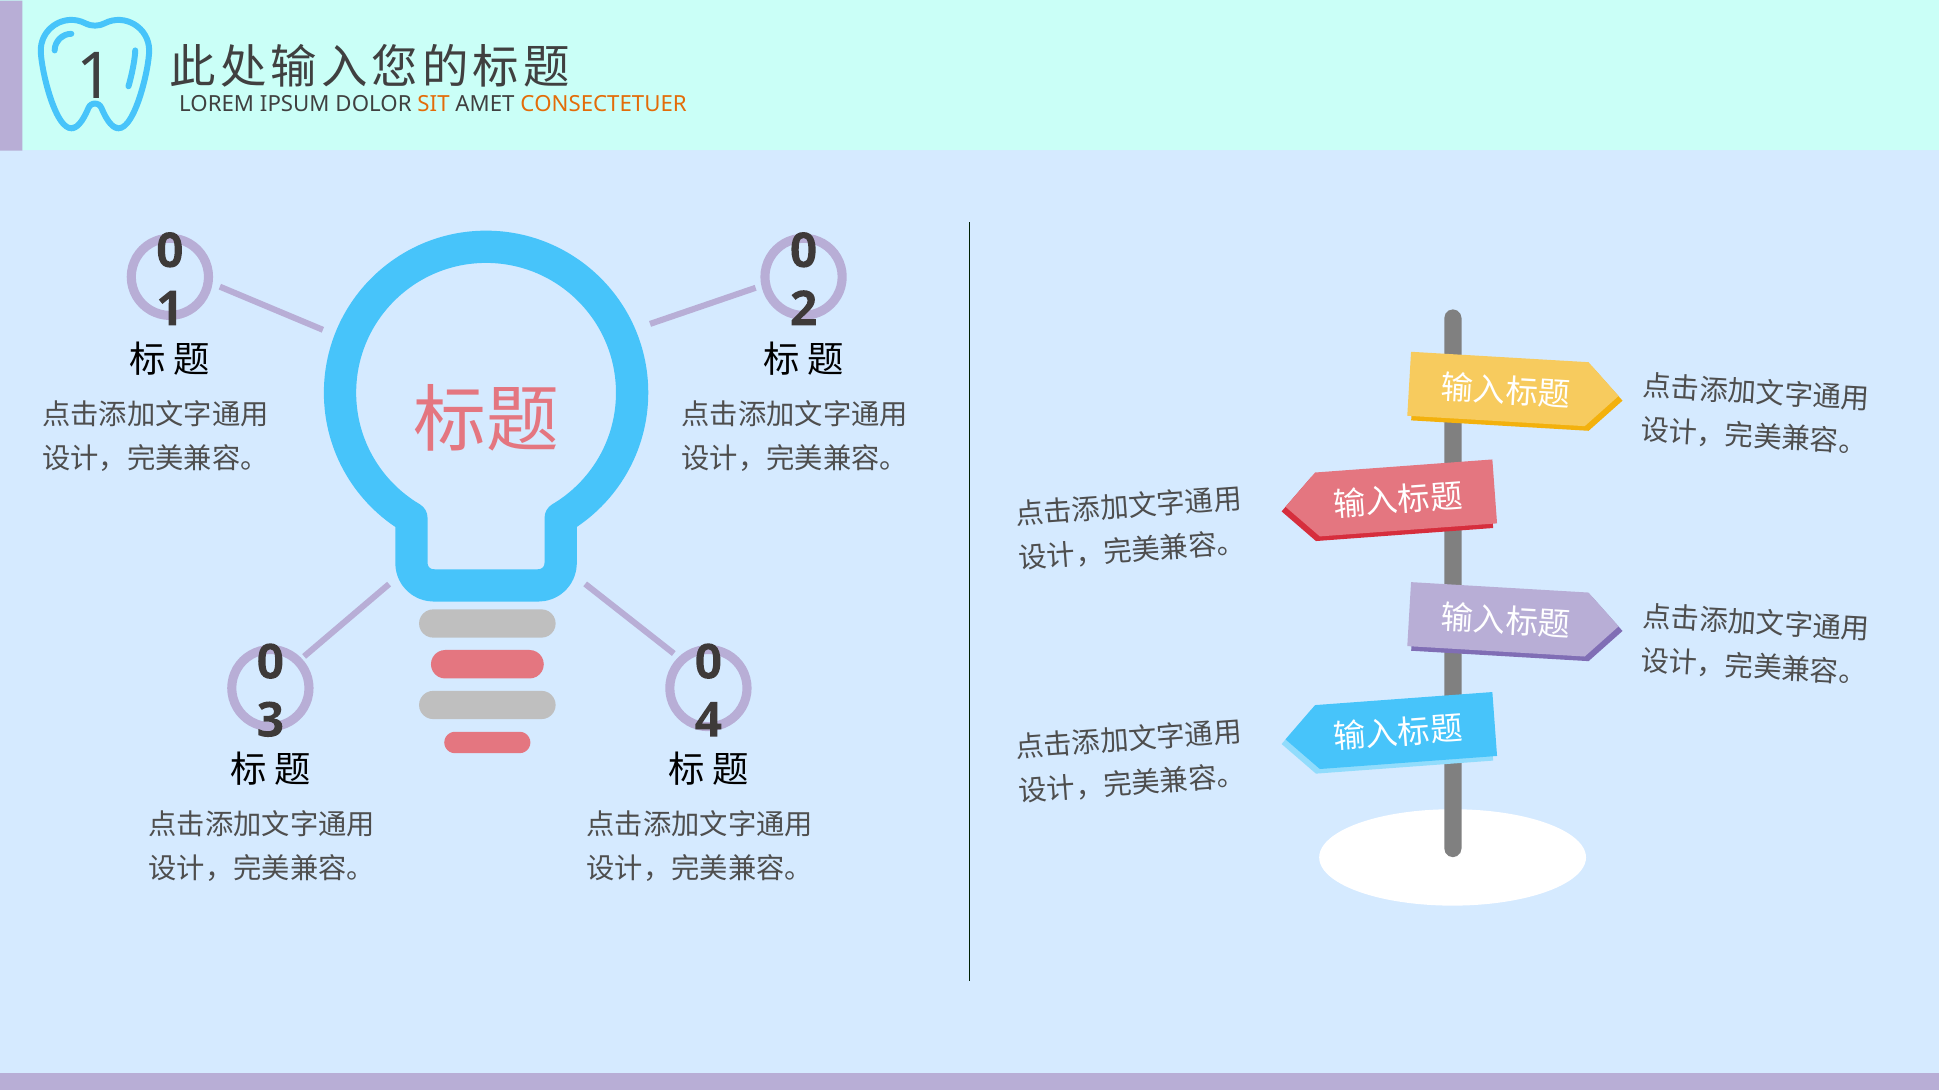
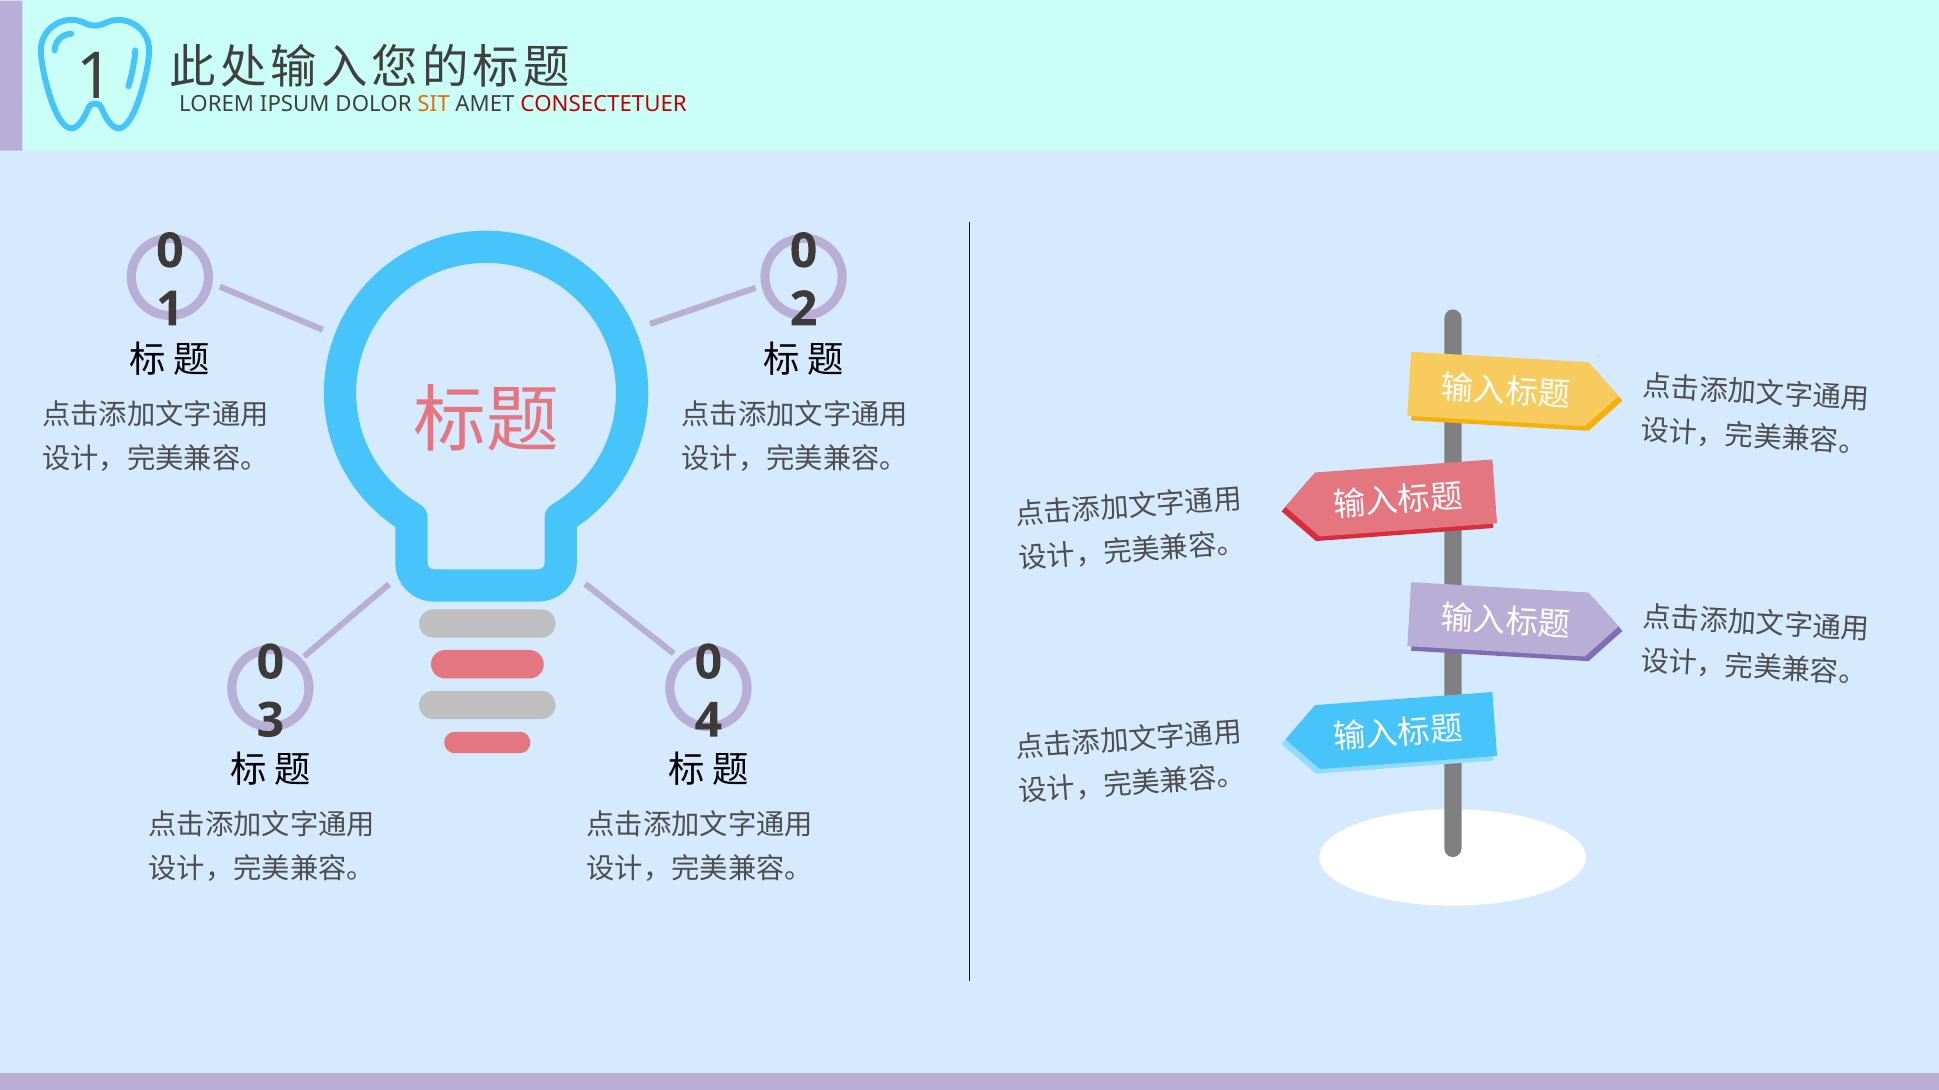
CONSECTETUER colour: orange -> red (604, 104)
